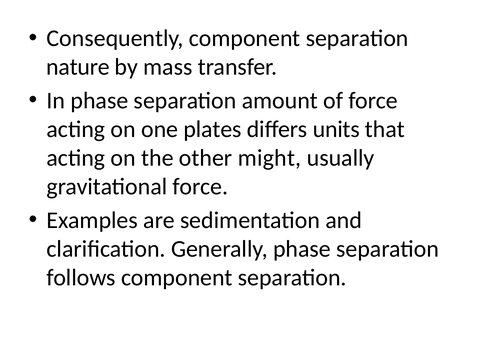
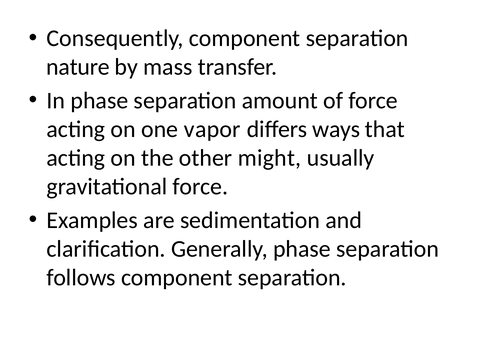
plates: plates -> vapor (212, 129)
units: units -> ways (336, 129)
